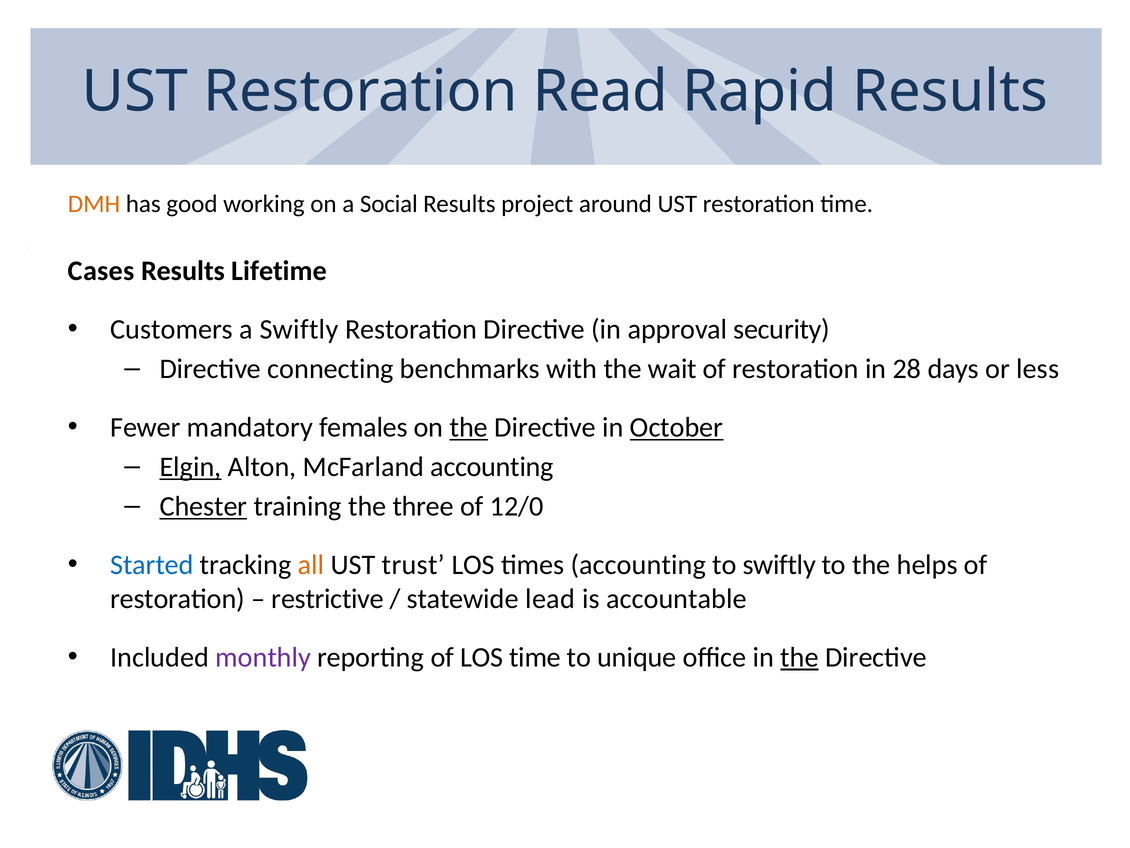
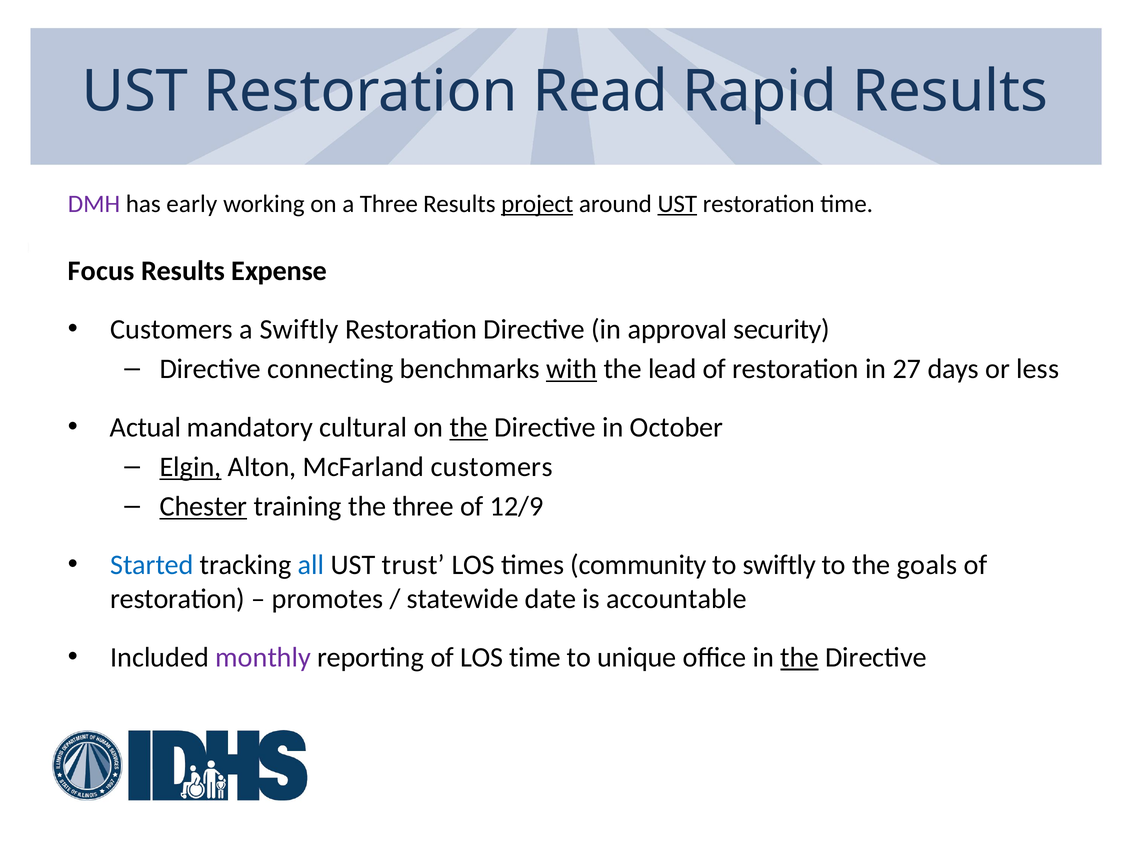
DMH colour: orange -> purple (94, 204)
good: good -> early (192, 204)
a Social: Social -> Three (389, 204)
project underline: none -> present (537, 204)
UST underline: none -> present (677, 204)
Cases: Cases -> Focus (101, 271)
Lifetime: Lifetime -> Expense (279, 271)
with underline: none -> present (572, 369)
wait: wait -> lead (672, 369)
28: 28 -> 27 (907, 369)
Fewer: Fewer -> Actual (146, 427)
females: females -> cultural (363, 427)
October underline: present -> none (677, 427)
McFarland accounting: accounting -> customers (492, 467)
12/0: 12/0 -> 12/9 (517, 506)
all colour: orange -> blue (311, 565)
times accounting: accounting -> community (639, 565)
helps: helps -> goals (927, 565)
restrictive: restrictive -> promotes (328, 599)
lead: lead -> date (551, 599)
